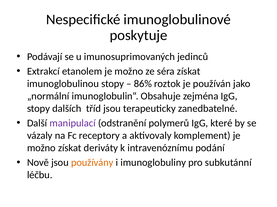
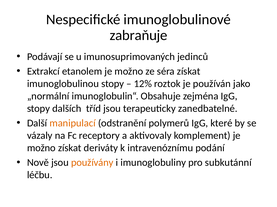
poskytuje: poskytuje -> zabraňuje (139, 35)
86%: 86% -> 12% (143, 84)
manipulací colour: purple -> orange (73, 124)
